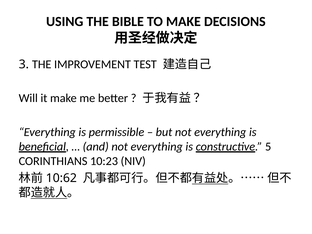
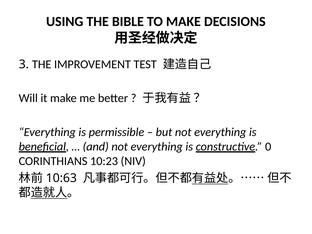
5: 5 -> 0 (268, 147)
10:62: 10:62 -> 10:63 (61, 178)
